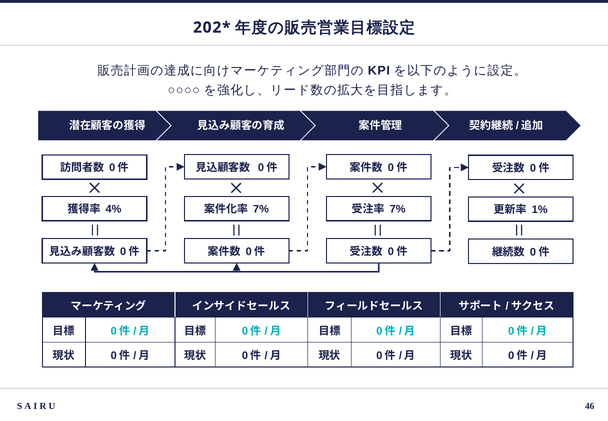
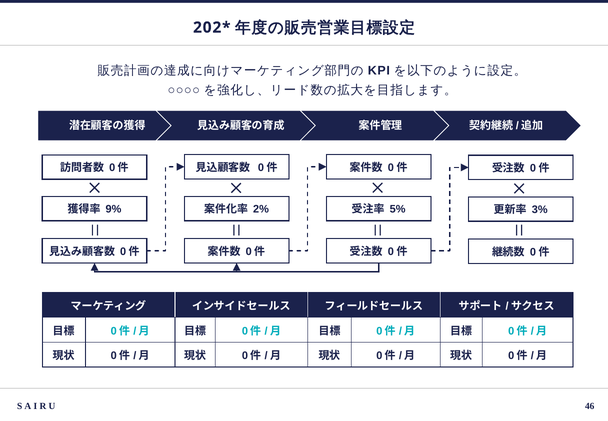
4%: 4% -> 9% (113, 209)
7%: 7% -> 2% (261, 209)
7%: 7% -> 5% (398, 209)
1%: 1% -> 3% (540, 210)
